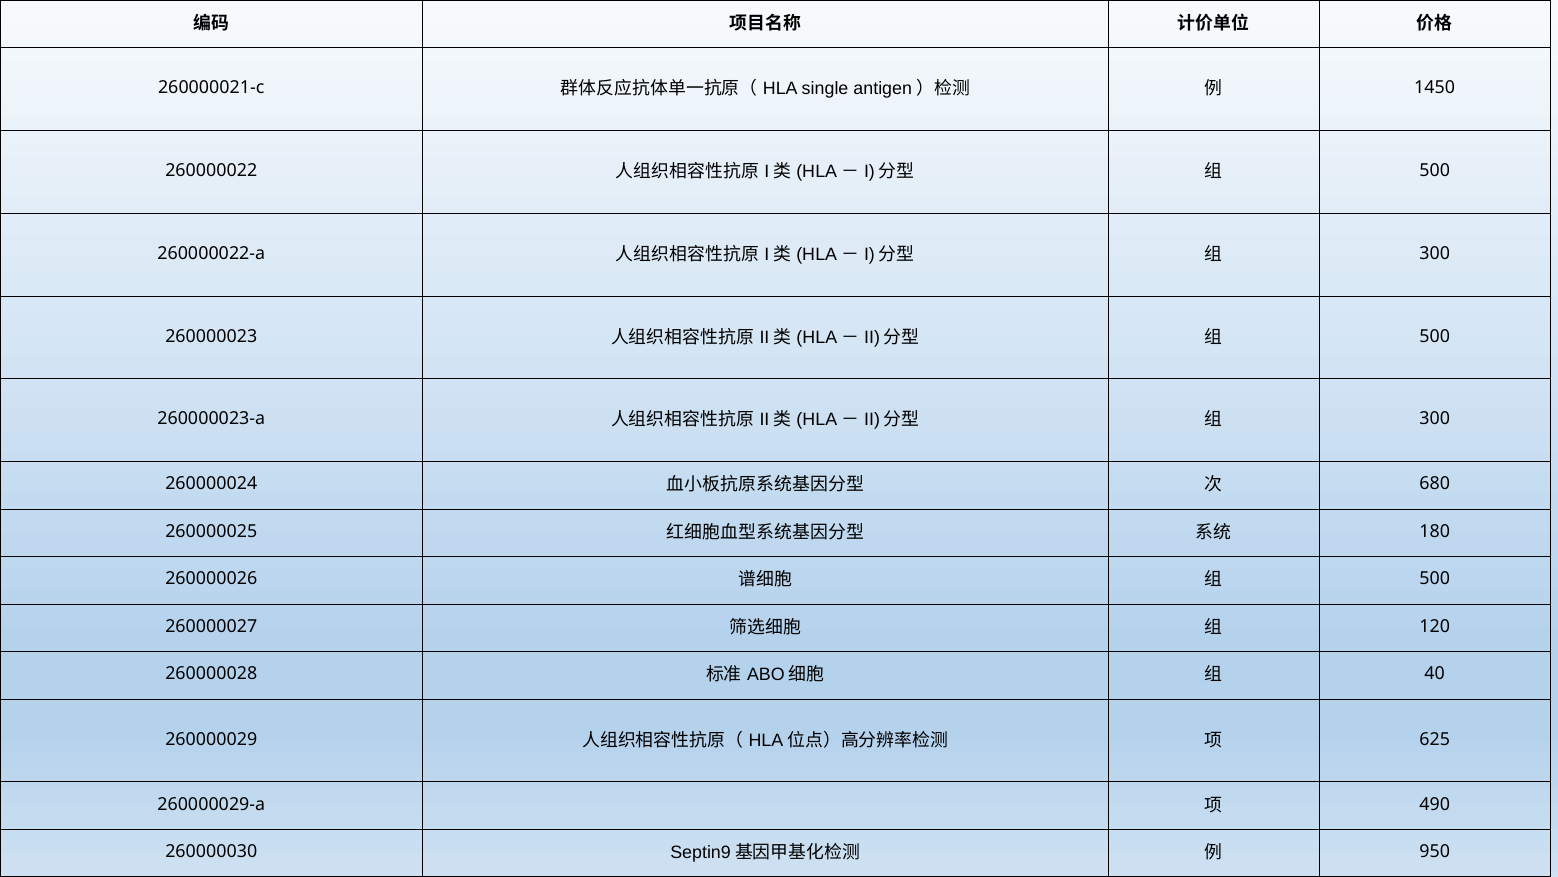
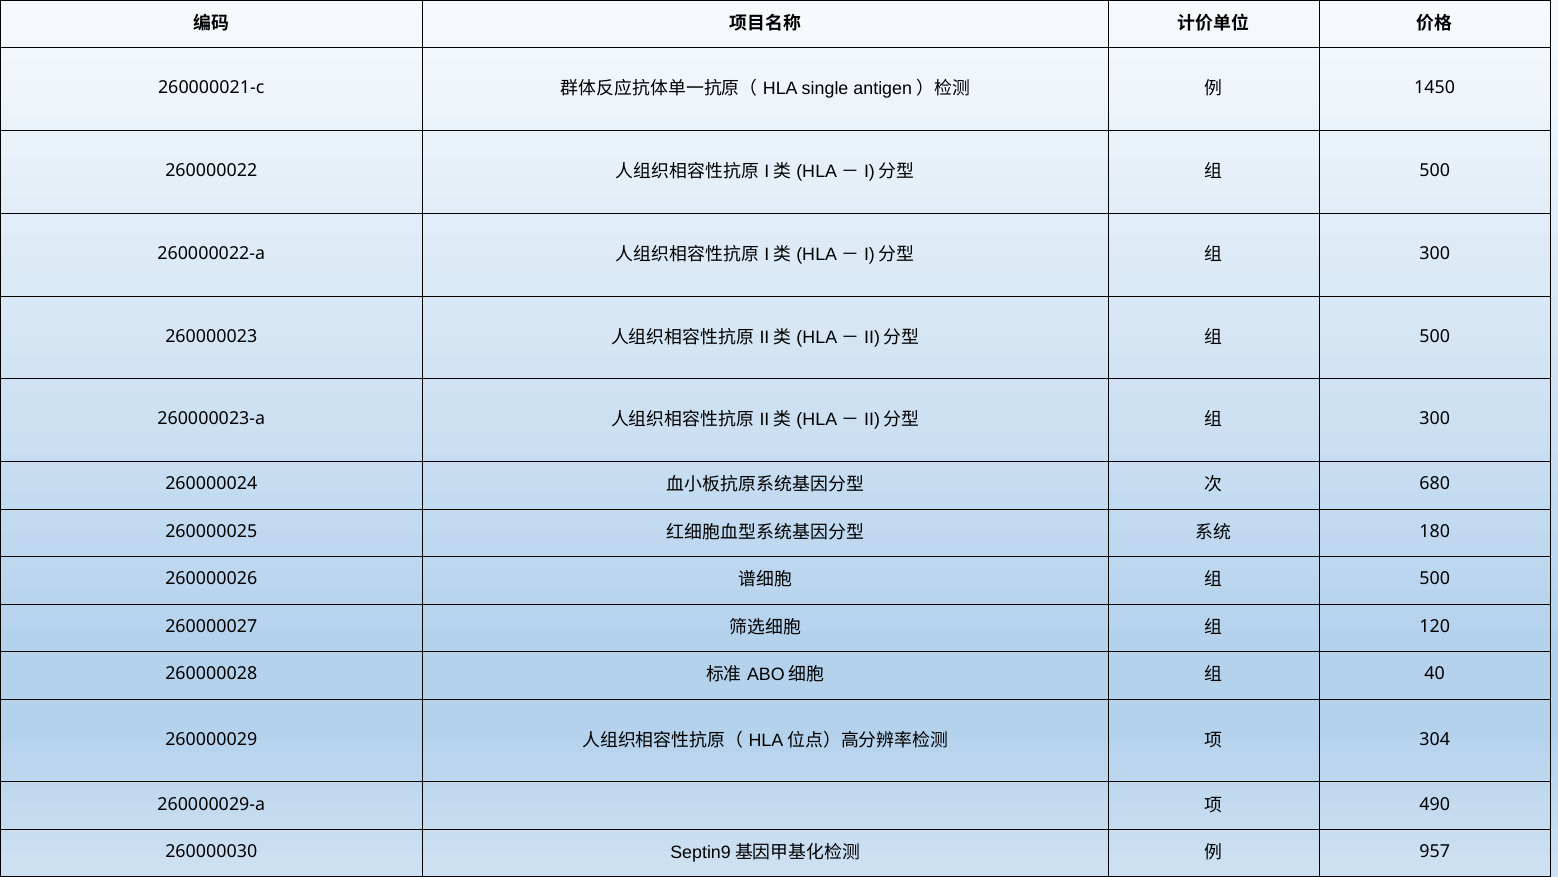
625: 625 -> 304 (1435, 739)
950: 950 -> 957 (1435, 851)
